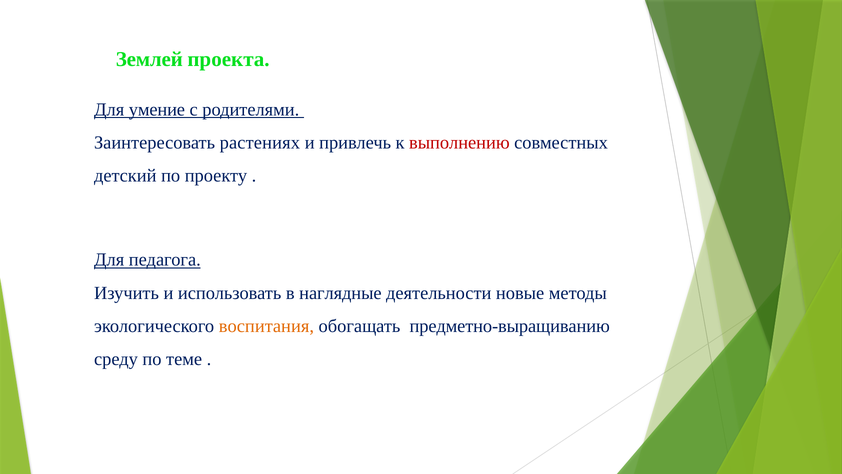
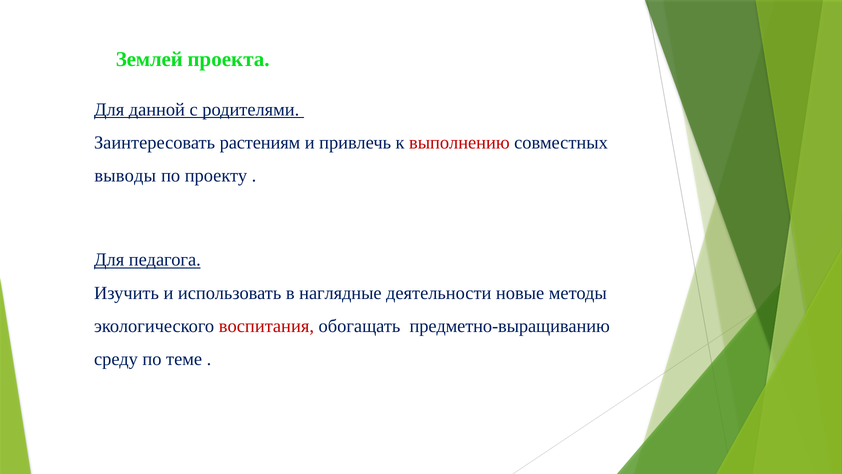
умение: умение -> данной (157, 109)
растениях: растениях -> растениям (260, 143)
детский: детский -> выводы (125, 176)
воспитания colour: orange -> red (266, 326)
